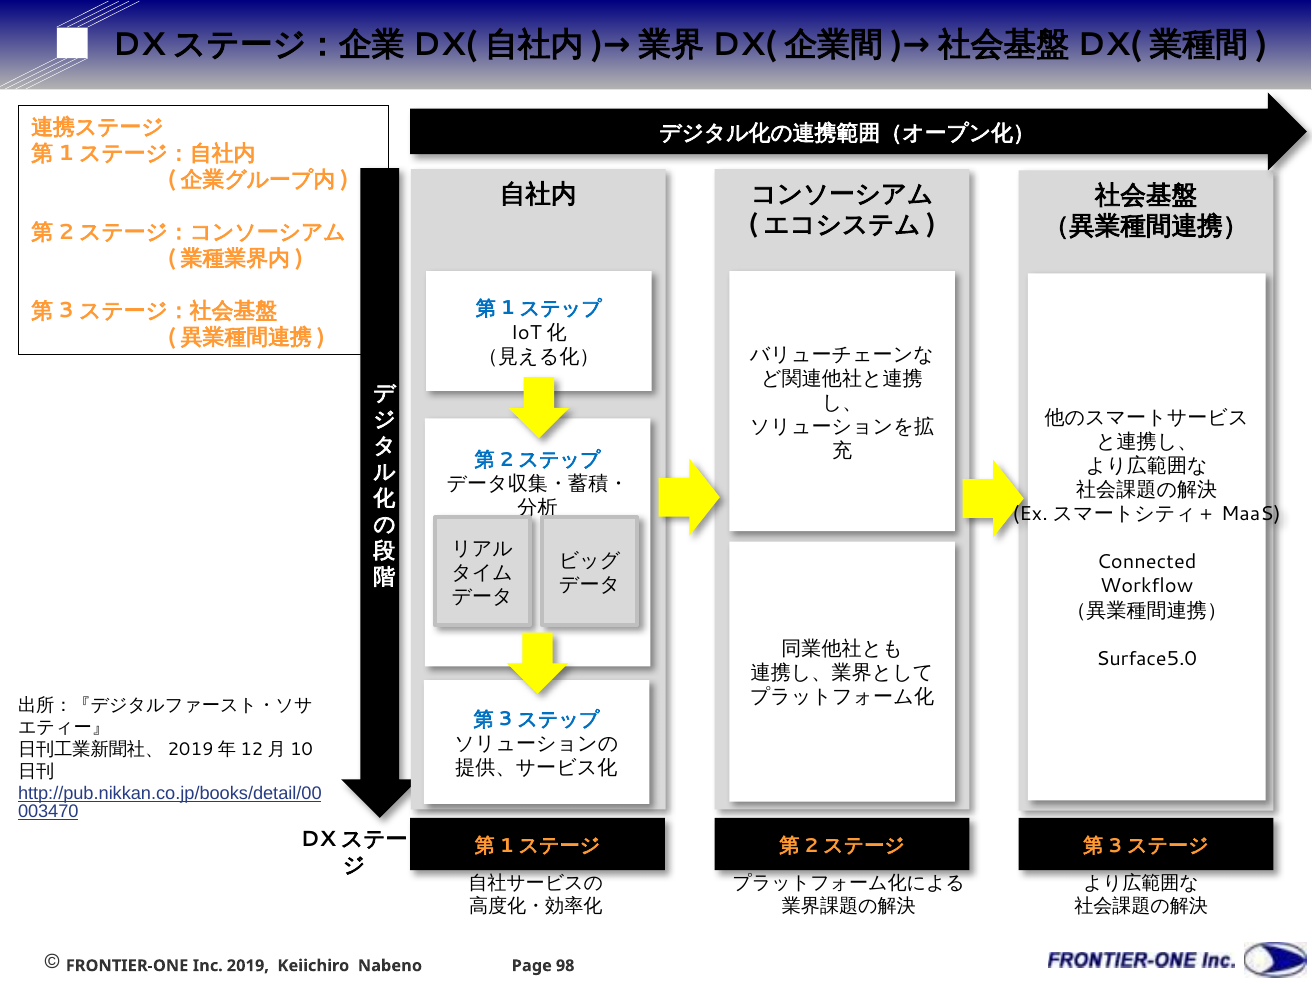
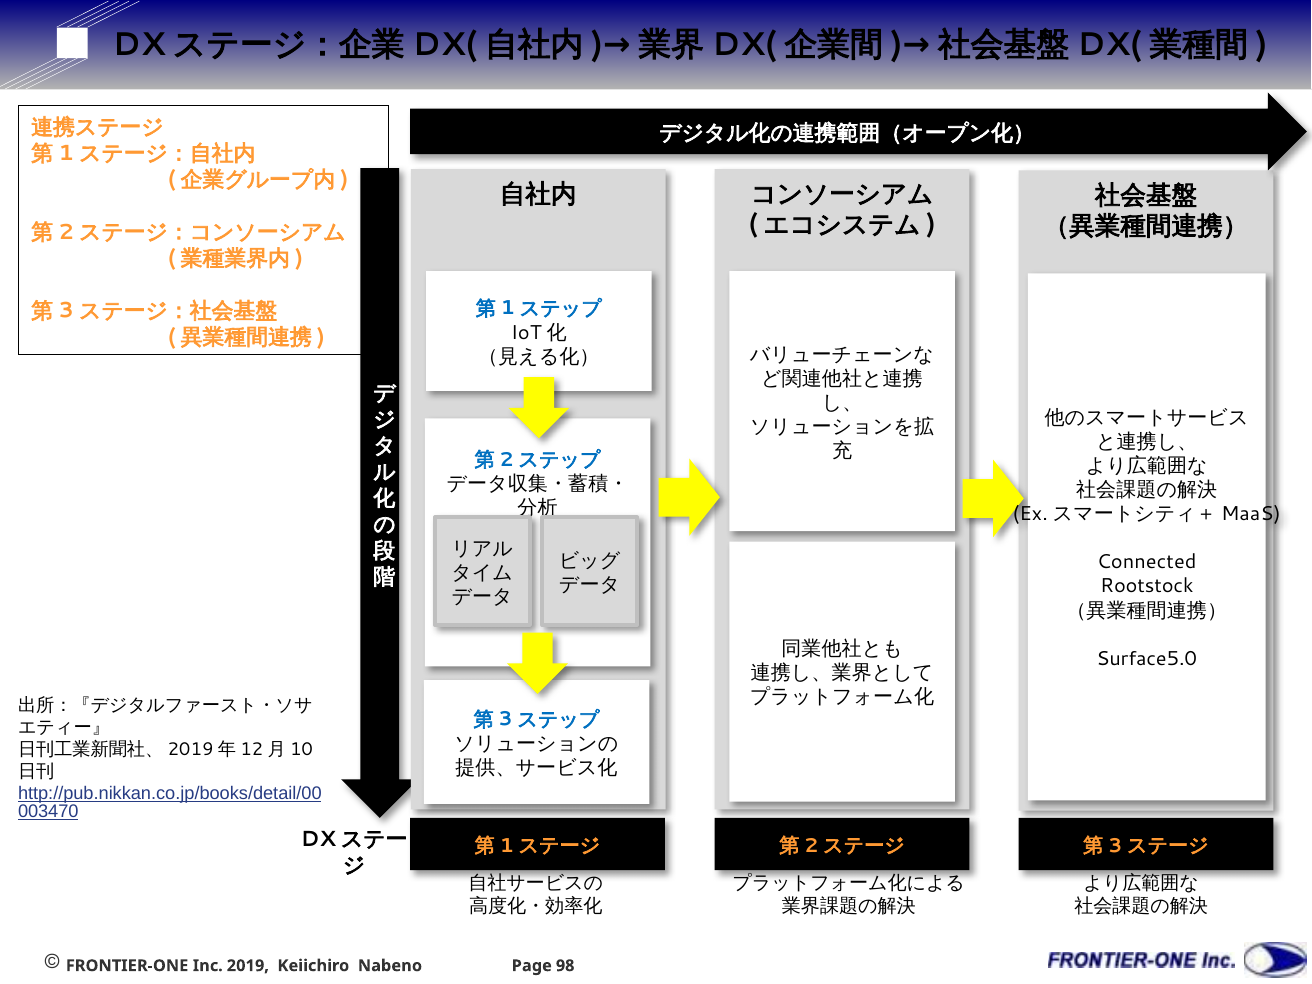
Workflow: Workflow -> Rootstock (1147, 586)
